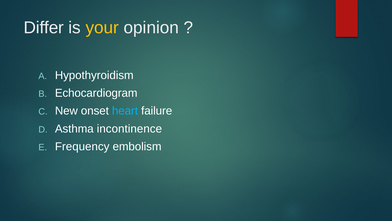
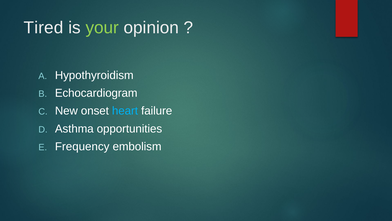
Differ: Differ -> Tired (44, 28)
your colour: yellow -> light green (102, 28)
incontinence: incontinence -> opportunities (129, 128)
